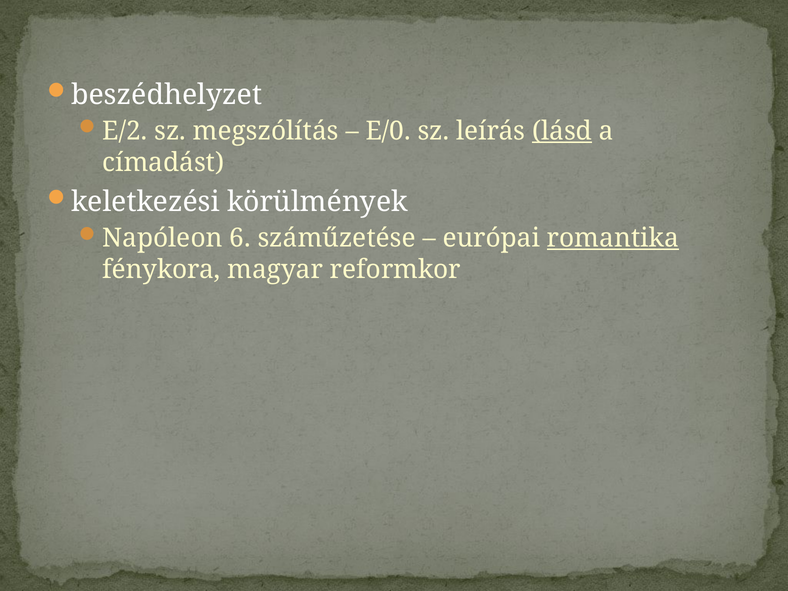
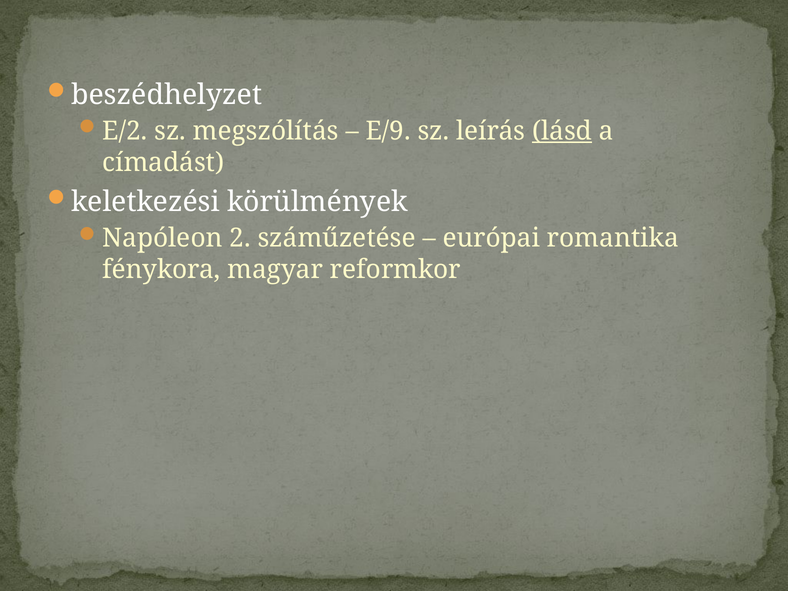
E/0: E/0 -> E/9 (388, 131)
6: 6 -> 2 (240, 238)
romantika underline: present -> none (613, 238)
